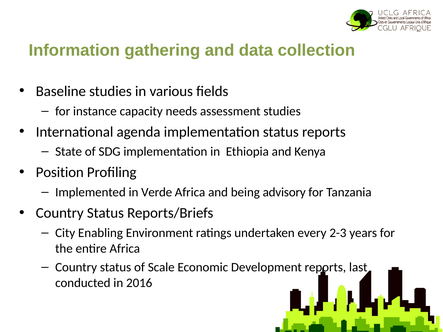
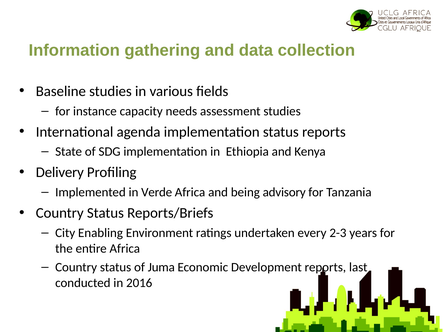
Position: Position -> Delivery (60, 173)
Scale: Scale -> Juma (161, 268)
